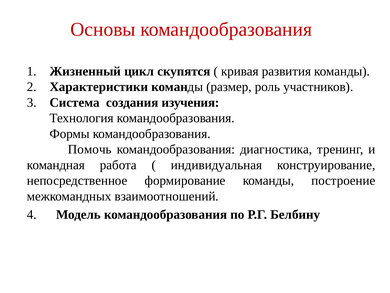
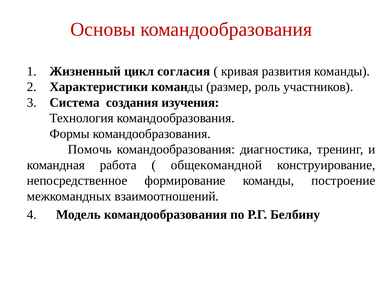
скупятся: скупятся -> согласия (184, 71)
индивидуальная: индивидуальная -> общекомандной (217, 165)
